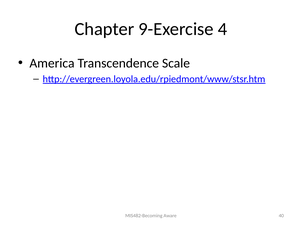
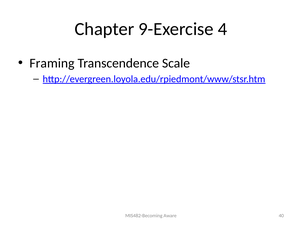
America: America -> Framing (52, 63)
